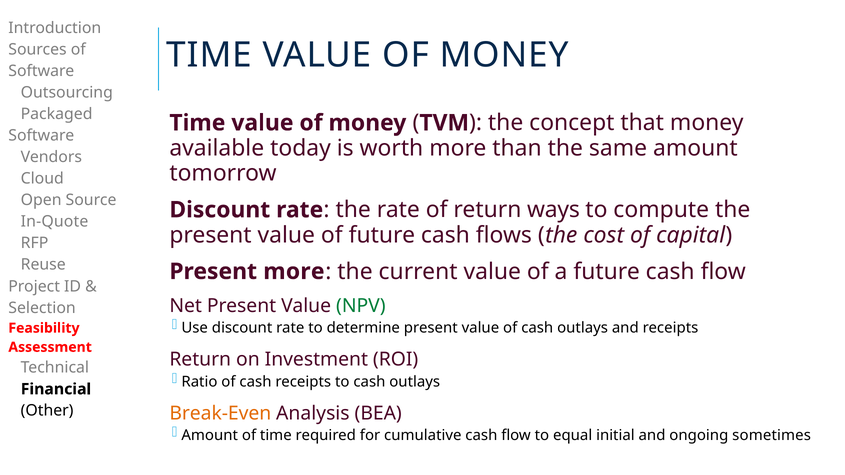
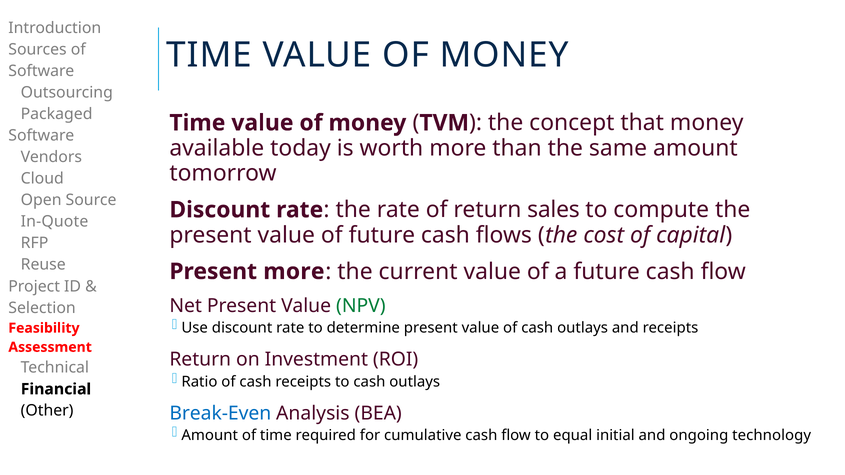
ways: ways -> sales (553, 210)
Break-Even colour: orange -> blue (220, 414)
sometimes: sometimes -> technology (772, 436)
